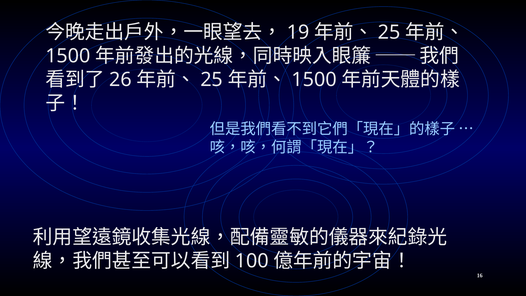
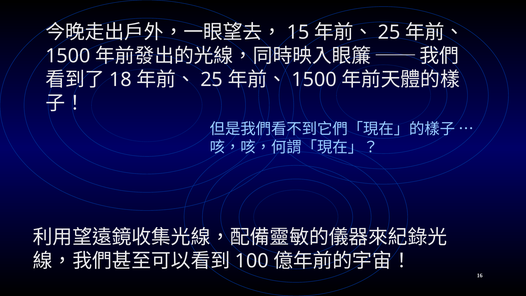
19: 19 -> 15 (298, 32)
26: 26 -> 18 (121, 80)
